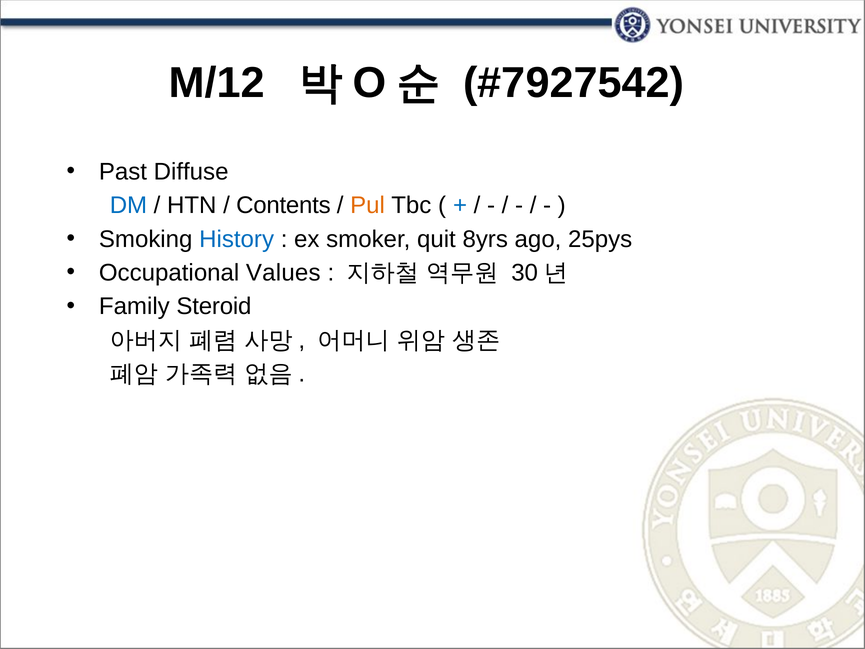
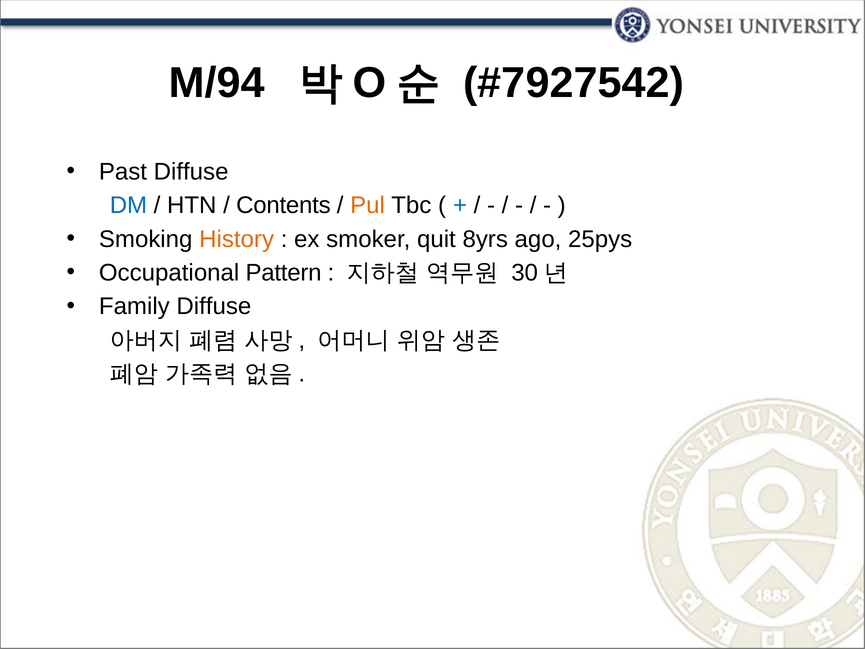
M/12: M/12 -> M/94 (217, 83)
History colour: blue -> orange (237, 239)
Values: Values -> Pattern (284, 273)
Family Steroid: Steroid -> Diffuse (214, 306)
